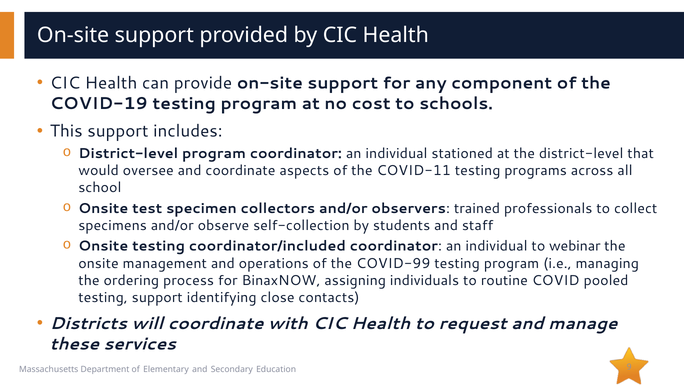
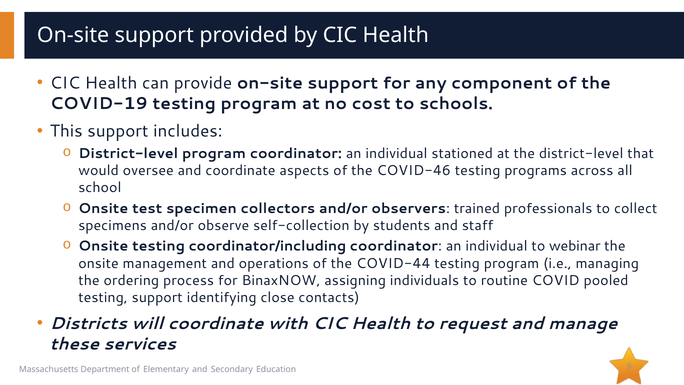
COVID-11: COVID-11 -> COVID-46 (414, 171)
coordinator/included: coordinator/included -> coordinator/including (267, 246)
COVID-99: COVID-99 -> COVID-44 (393, 263)
